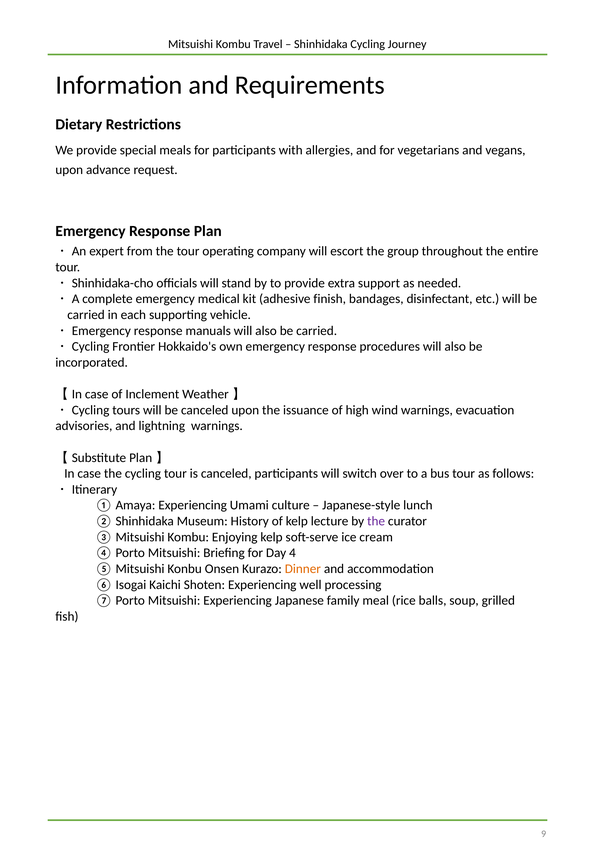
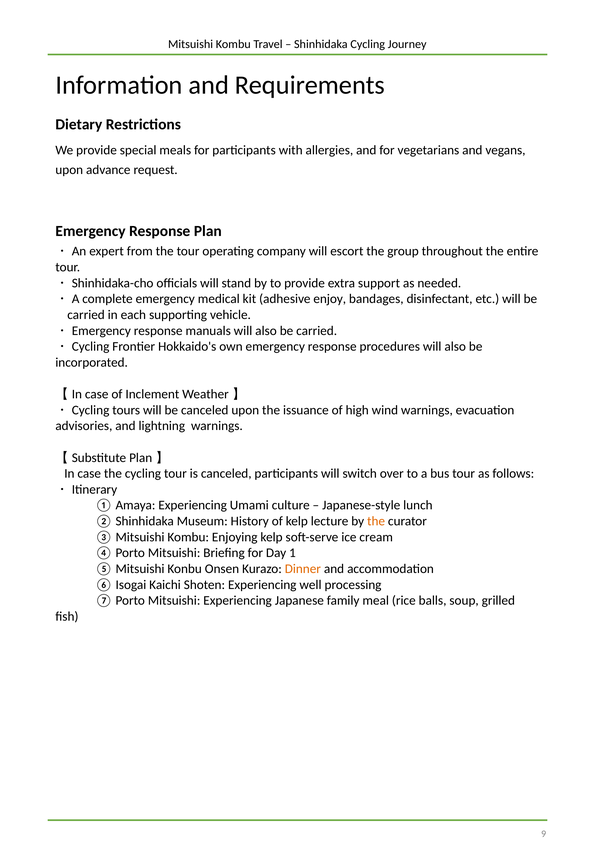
finish: finish -> enjoy (330, 299)
the colour: purple -> orange (376, 521)
4: 4 -> 1 (292, 553)
